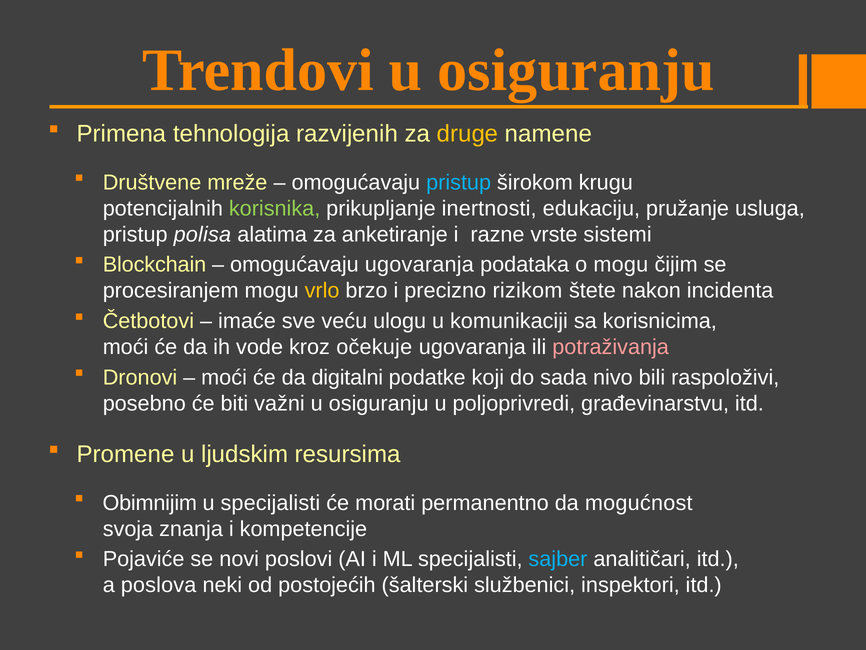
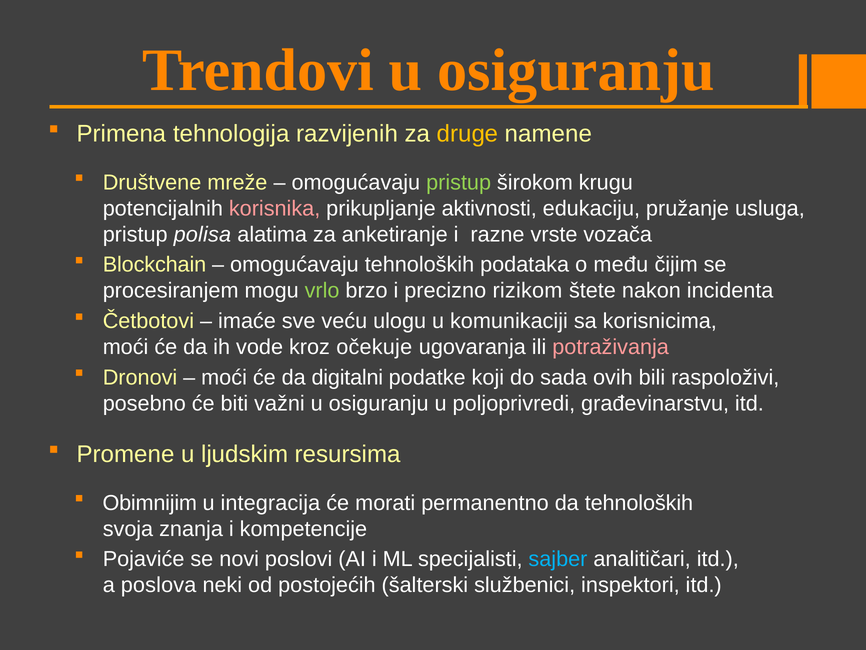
pristup colour: light blue -> light green (459, 182)
korisnika colour: light green -> pink (275, 208)
inertnosti: inertnosti -> aktivnosti (489, 208)
sistemi: sistemi -> vozača (618, 234)
omogućavaju ugovaranja: ugovaranja -> tehnoloških (419, 265)
o mogu: mogu -> među (621, 265)
vrlo colour: yellow -> light green (322, 291)
nivo: nivo -> ovih (613, 377)
u specijalisti: specijalisti -> integracija (270, 503)
da mogućnost: mogućnost -> tehnoloških (639, 503)
